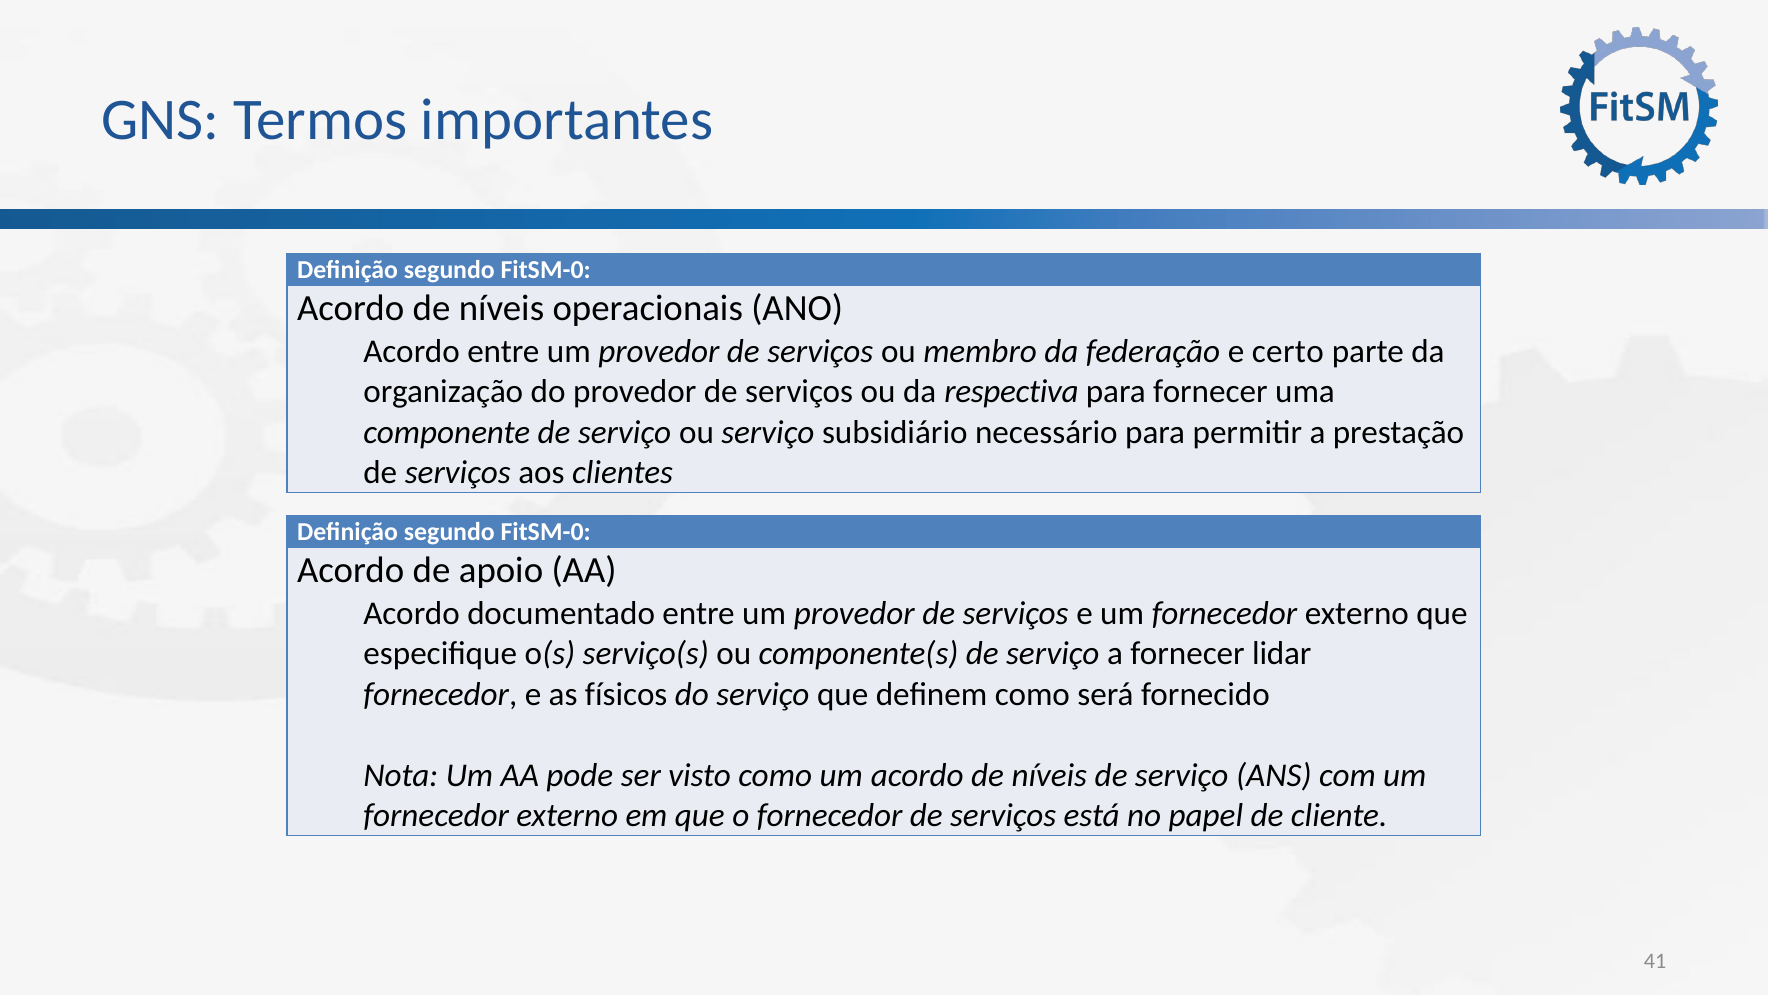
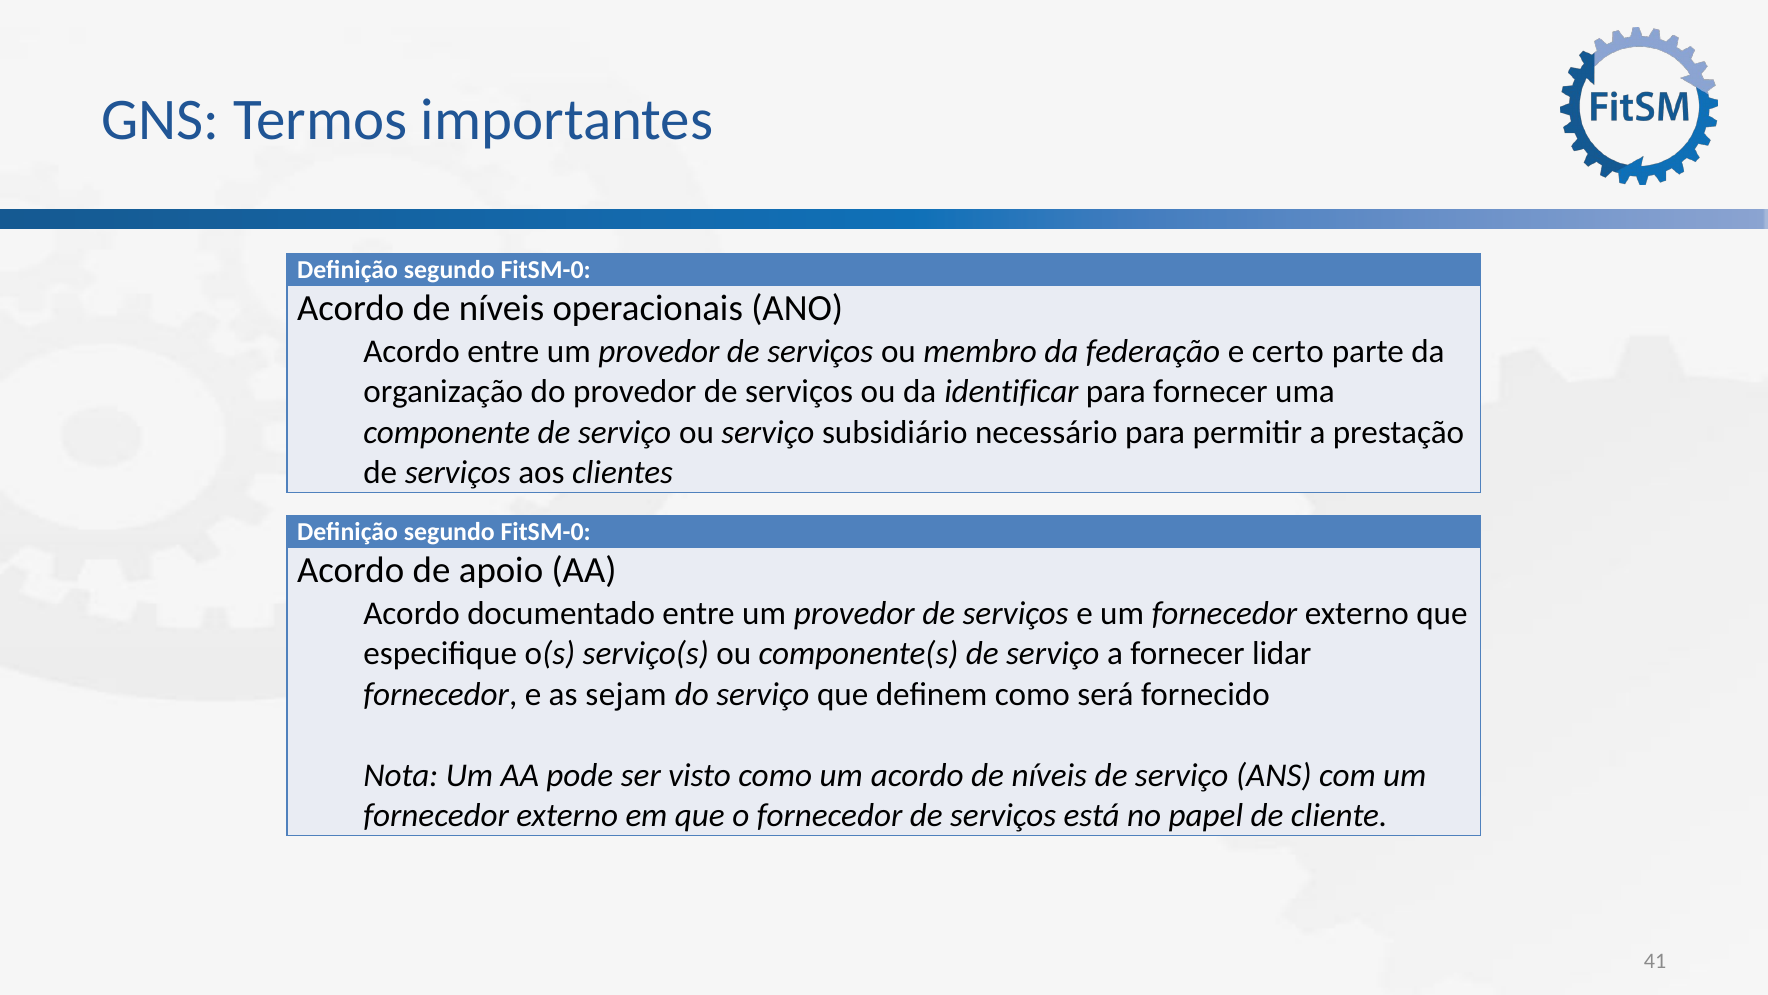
respectiva: respectiva -> identificar (1011, 391)
físicos: físicos -> sejam (626, 694)
